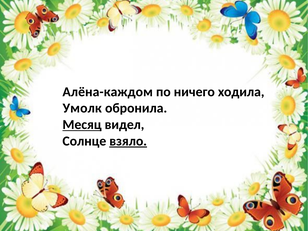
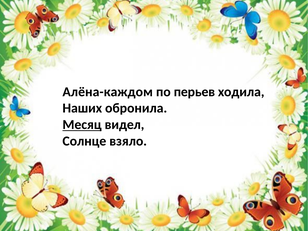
ничего: ничего -> перьев (194, 92)
Умолк: Умолк -> Наших (82, 108)
взяло underline: present -> none (128, 141)
